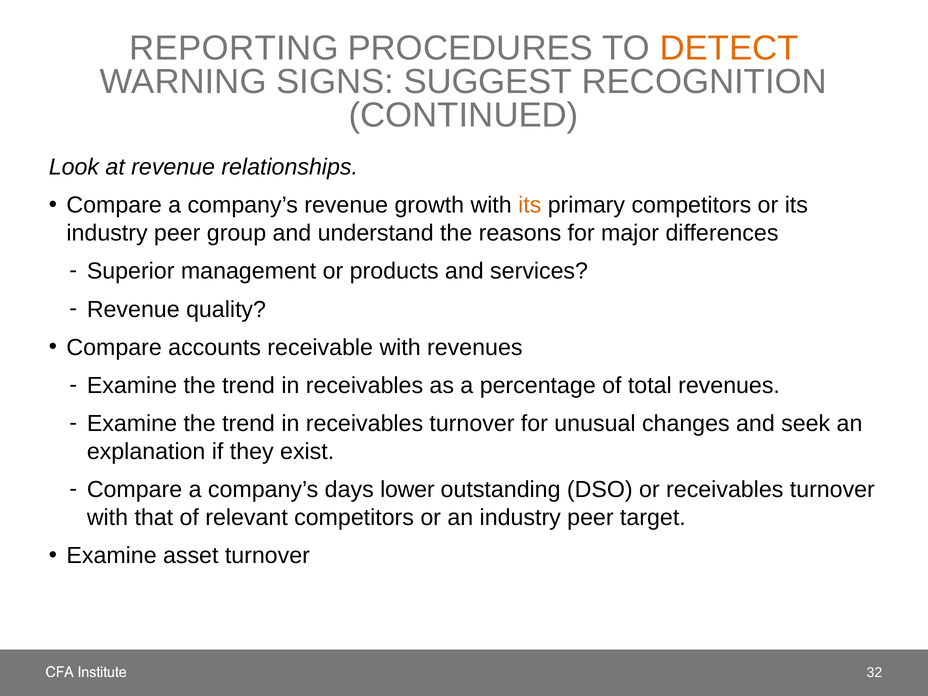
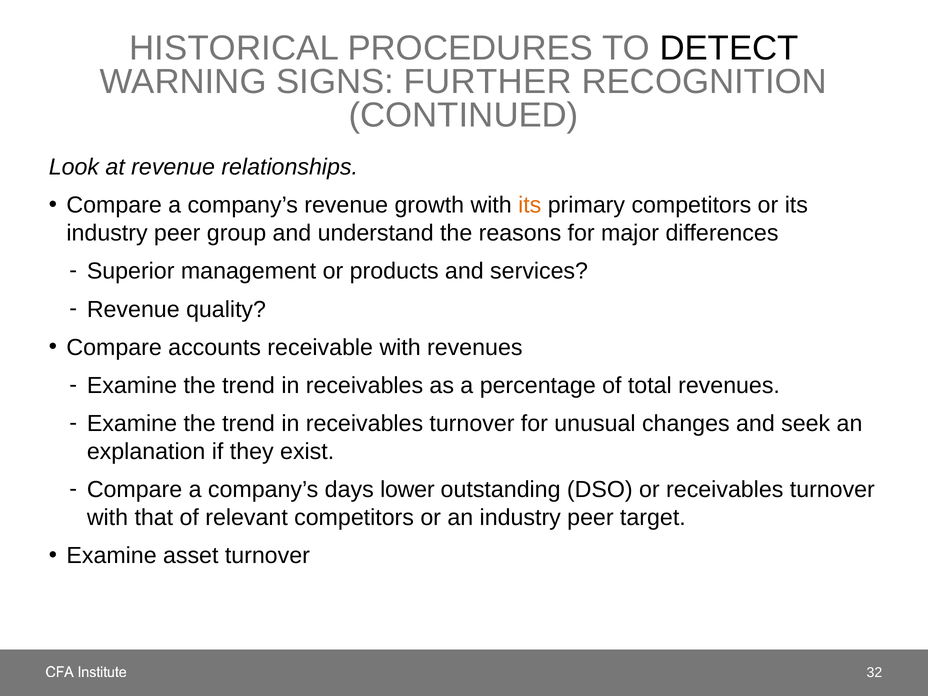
REPORTING: REPORTING -> HISTORICAL (234, 48)
DETECT colour: orange -> black (729, 48)
SUGGEST: SUGGEST -> FURTHER (488, 82)
